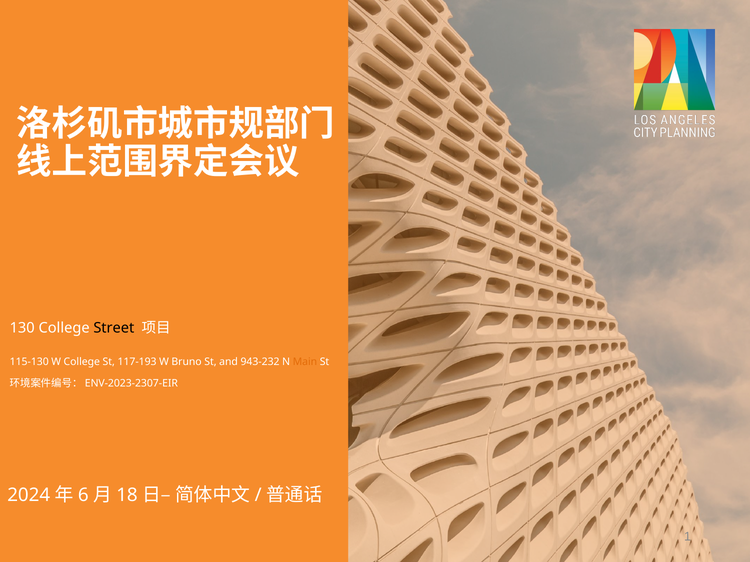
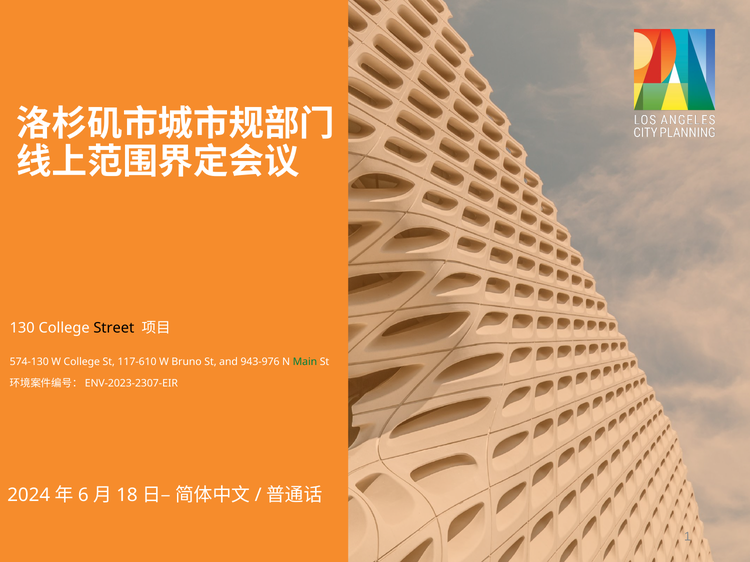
115-130: 115-130 -> 574-130 (29, 362)
117-193: 117-193 -> 117-610 (137, 362)
943-232: 943-232 -> 943-976 (260, 362)
Main colour: orange -> green (305, 362)
